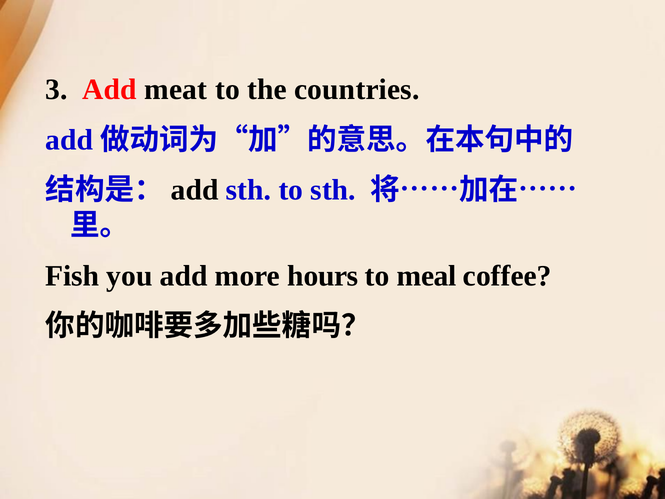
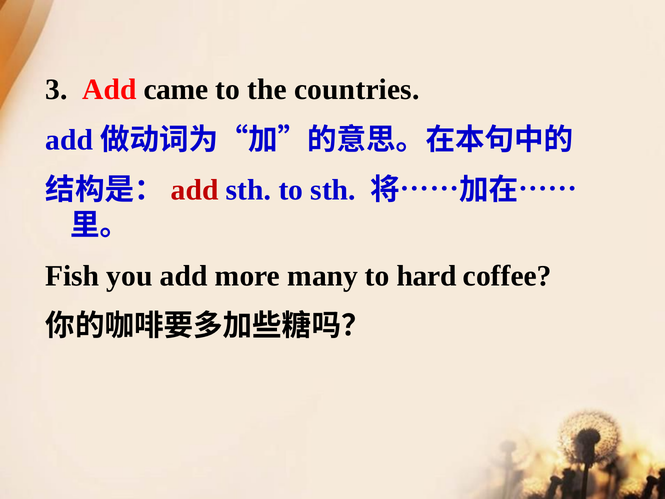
meat: meat -> came (176, 90)
add colour: black -> red (195, 190)
hours: hours -> many (323, 276)
meal: meal -> hard (427, 276)
